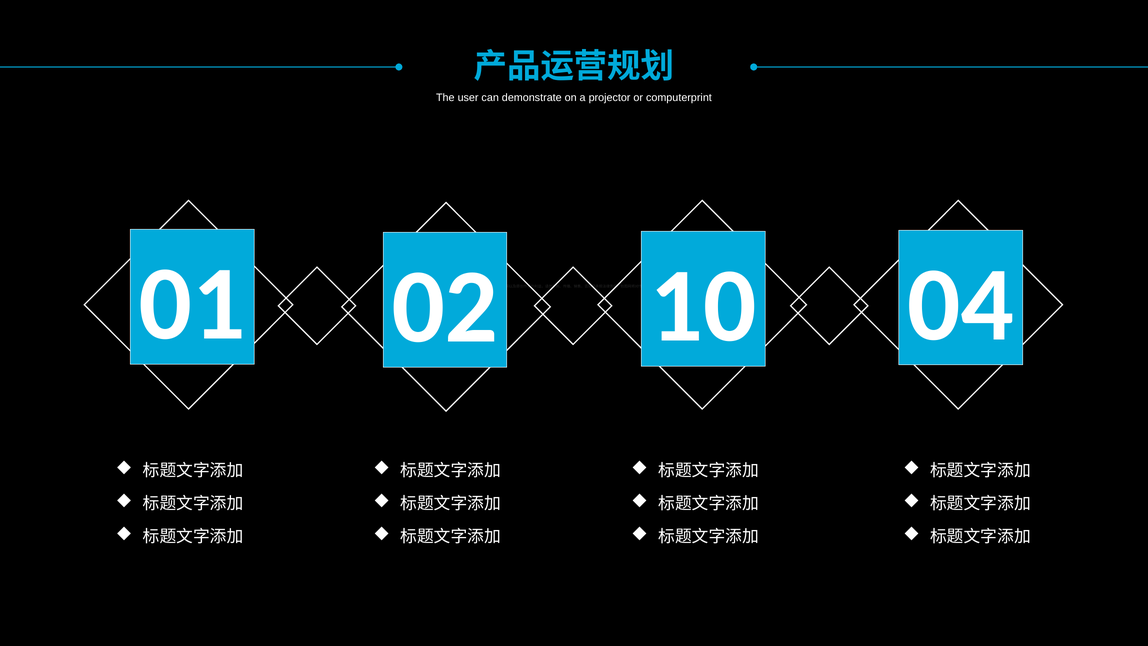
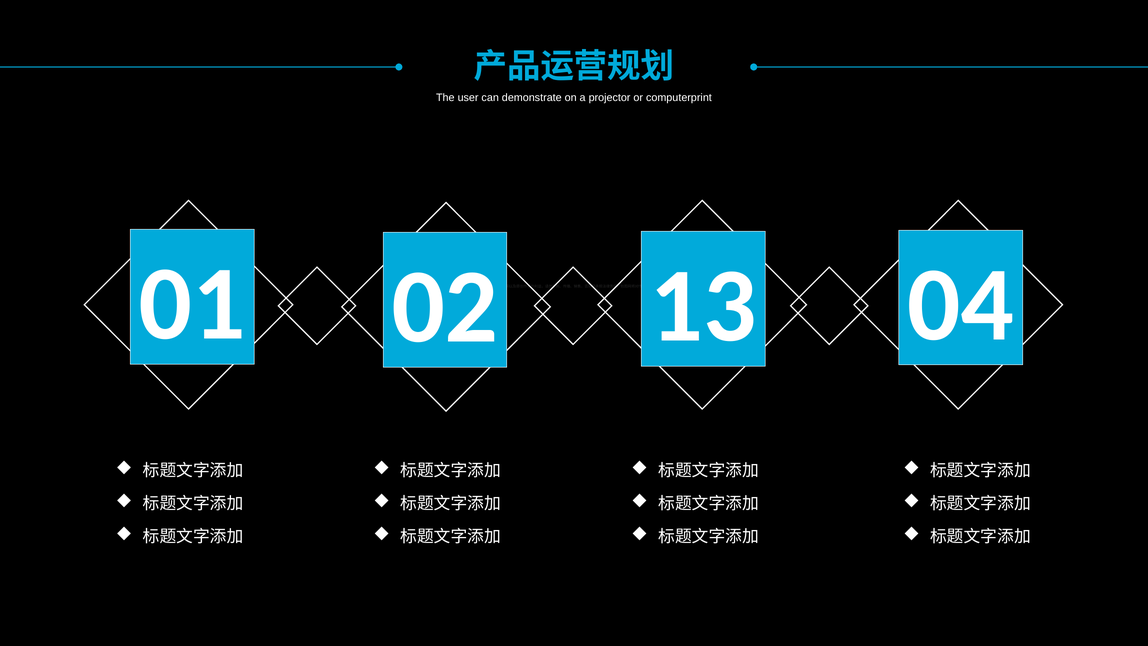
10: 10 -> 13 (703, 306)
